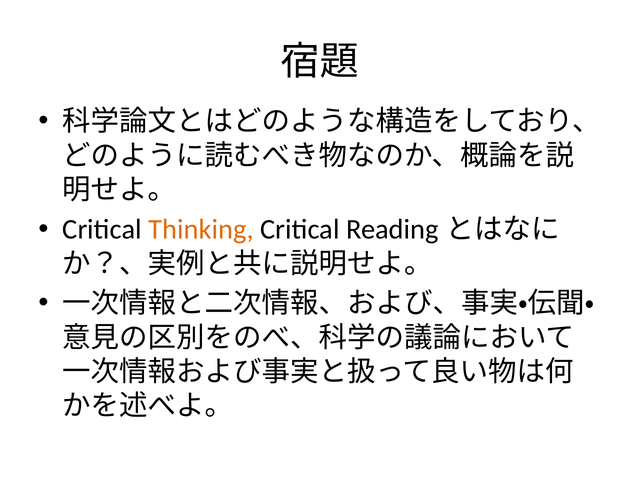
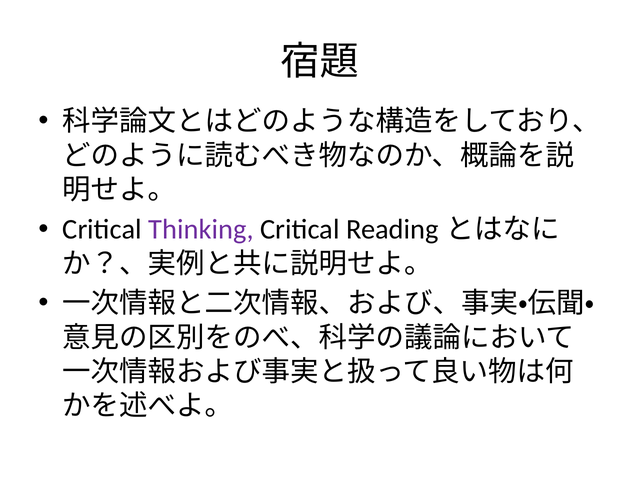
Thinking colour: orange -> purple (201, 230)
